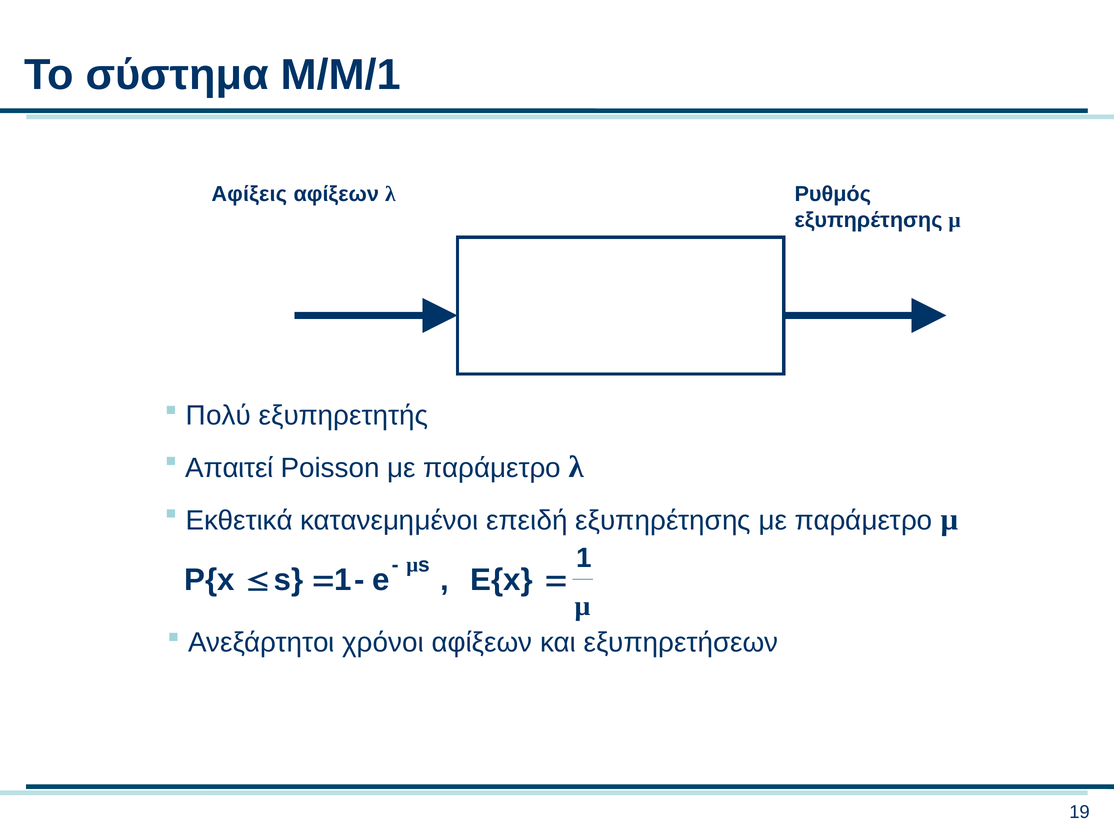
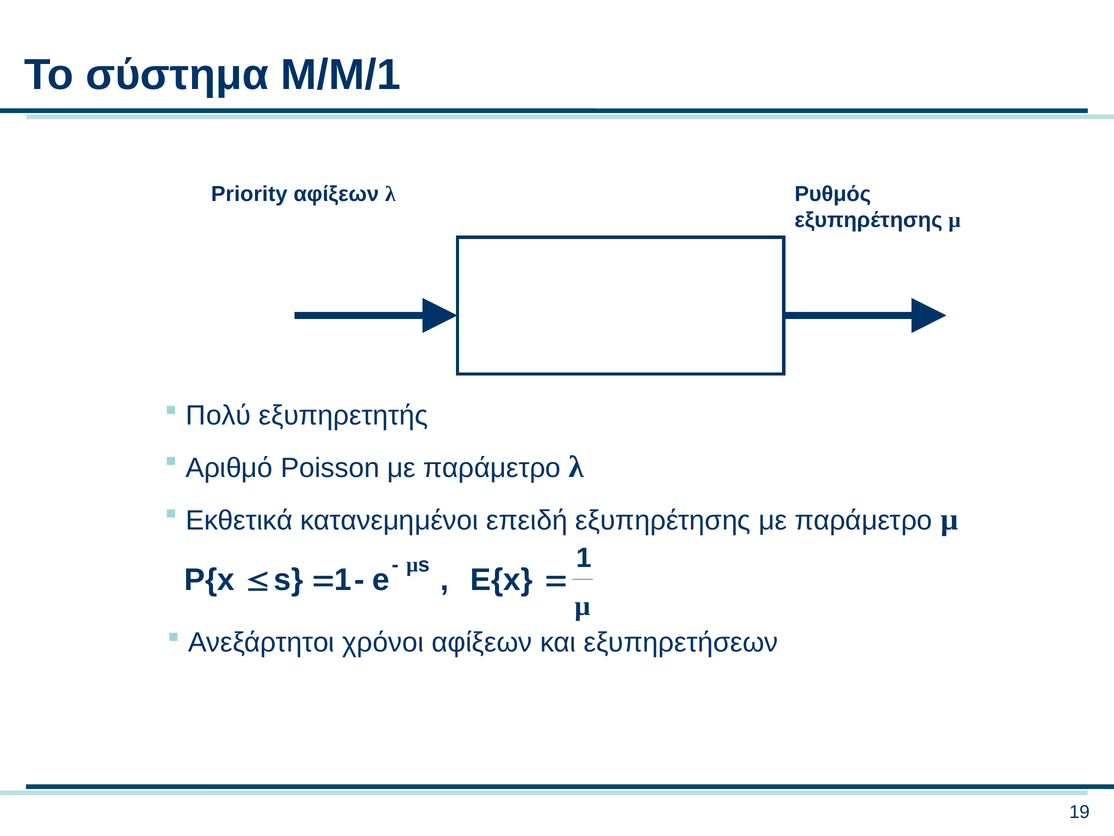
Αφίξεις: Αφίξεις -> Priority (249, 194)
Απαιτεί: Απαιτεί -> Αριθμό (229, 468)
